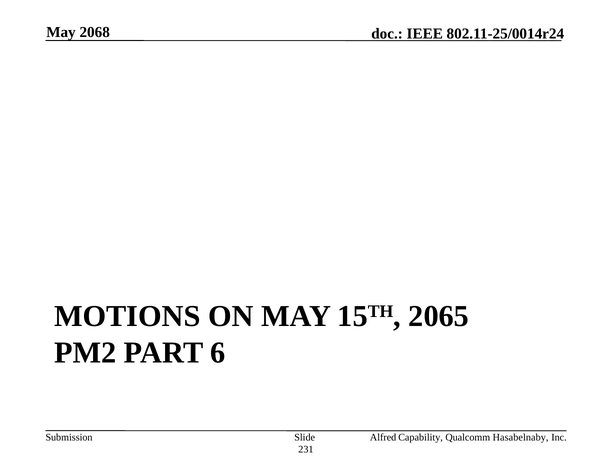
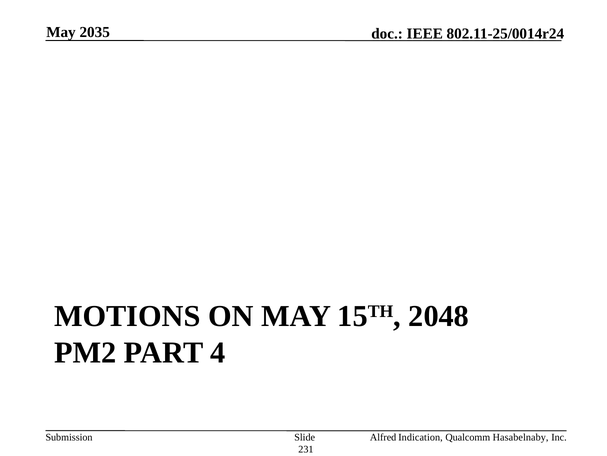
2068: 2068 -> 2035 (95, 32)
2065: 2065 -> 2048 (439, 316)
6: 6 -> 4 (218, 352)
Capability: Capability -> Indication (421, 437)
